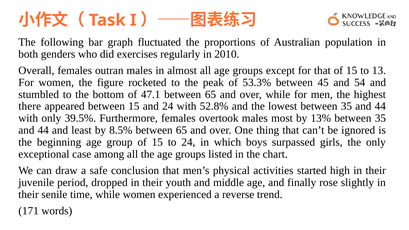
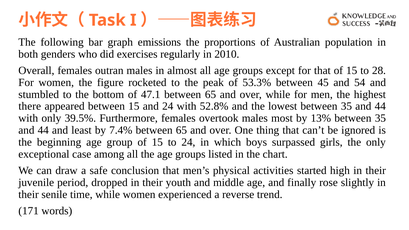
fluctuated: fluctuated -> emissions (159, 42)
13: 13 -> 28 (379, 70)
8.5%: 8.5% -> 7.4% (121, 130)
